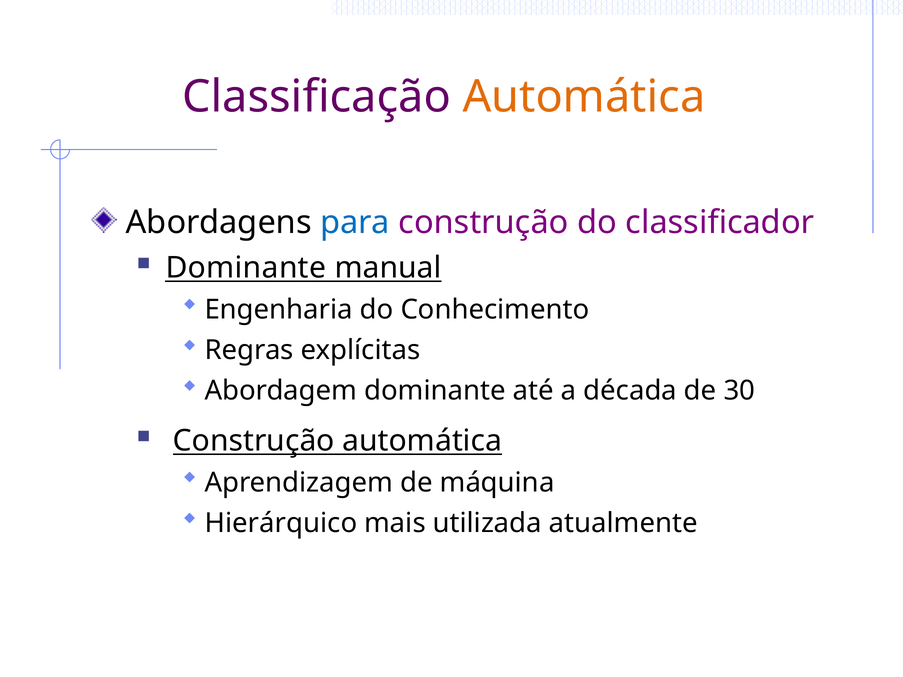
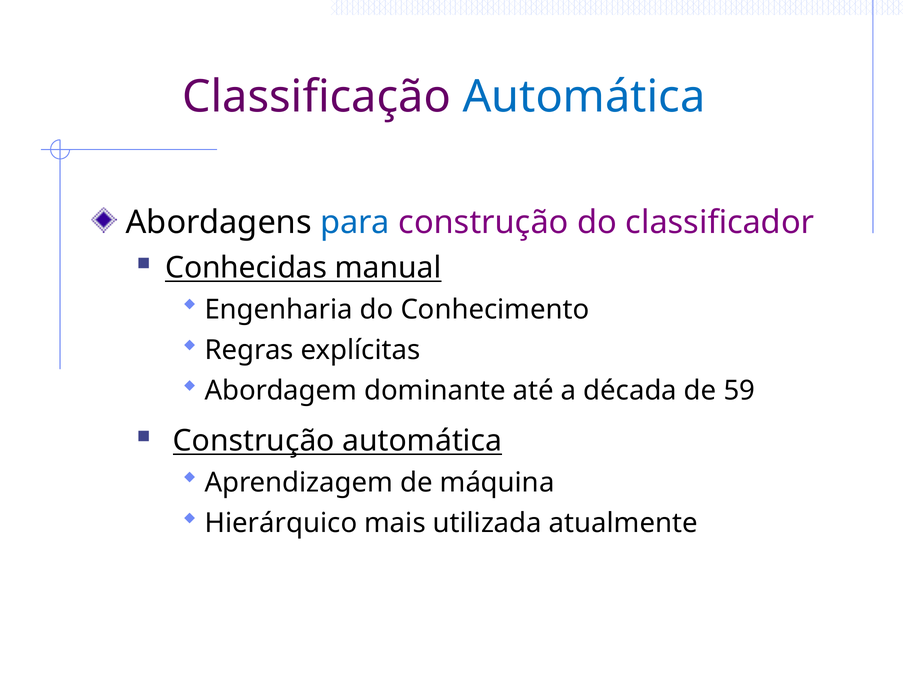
Automática colour: orange -> blue (584, 97)
Dominante: Dominante -> Conhecidas (246, 268)
30: 30 -> 59 (739, 391)
